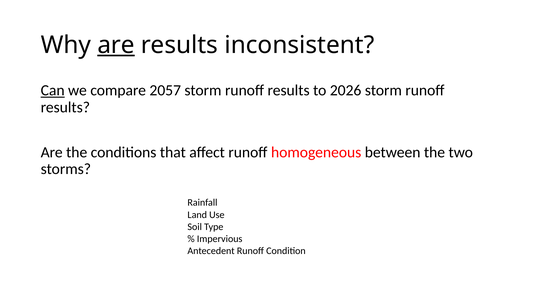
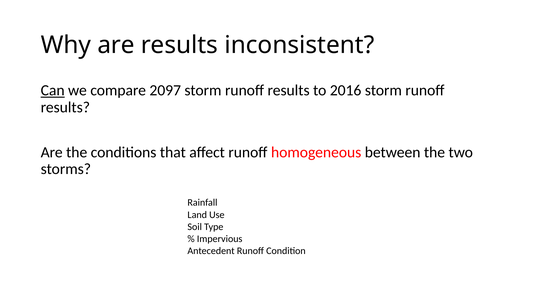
are underline: present -> none (116, 45)
2057: 2057 -> 2097 (165, 90)
2026: 2026 -> 2016 (346, 90)
